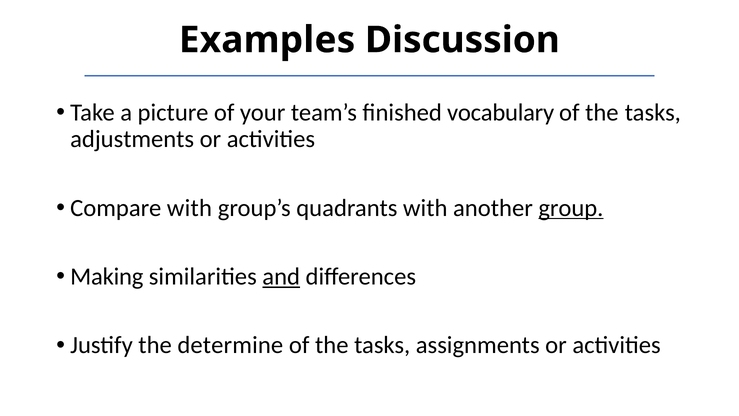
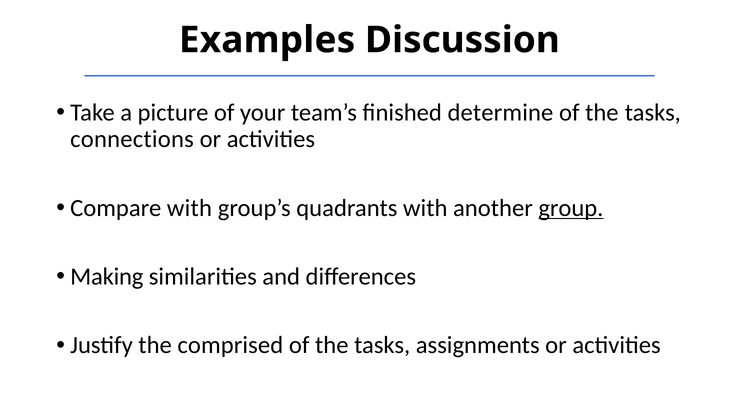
vocabulary: vocabulary -> determine (500, 112)
adjustments: adjustments -> connections (132, 139)
and underline: present -> none (281, 276)
determine: determine -> comprised (230, 345)
